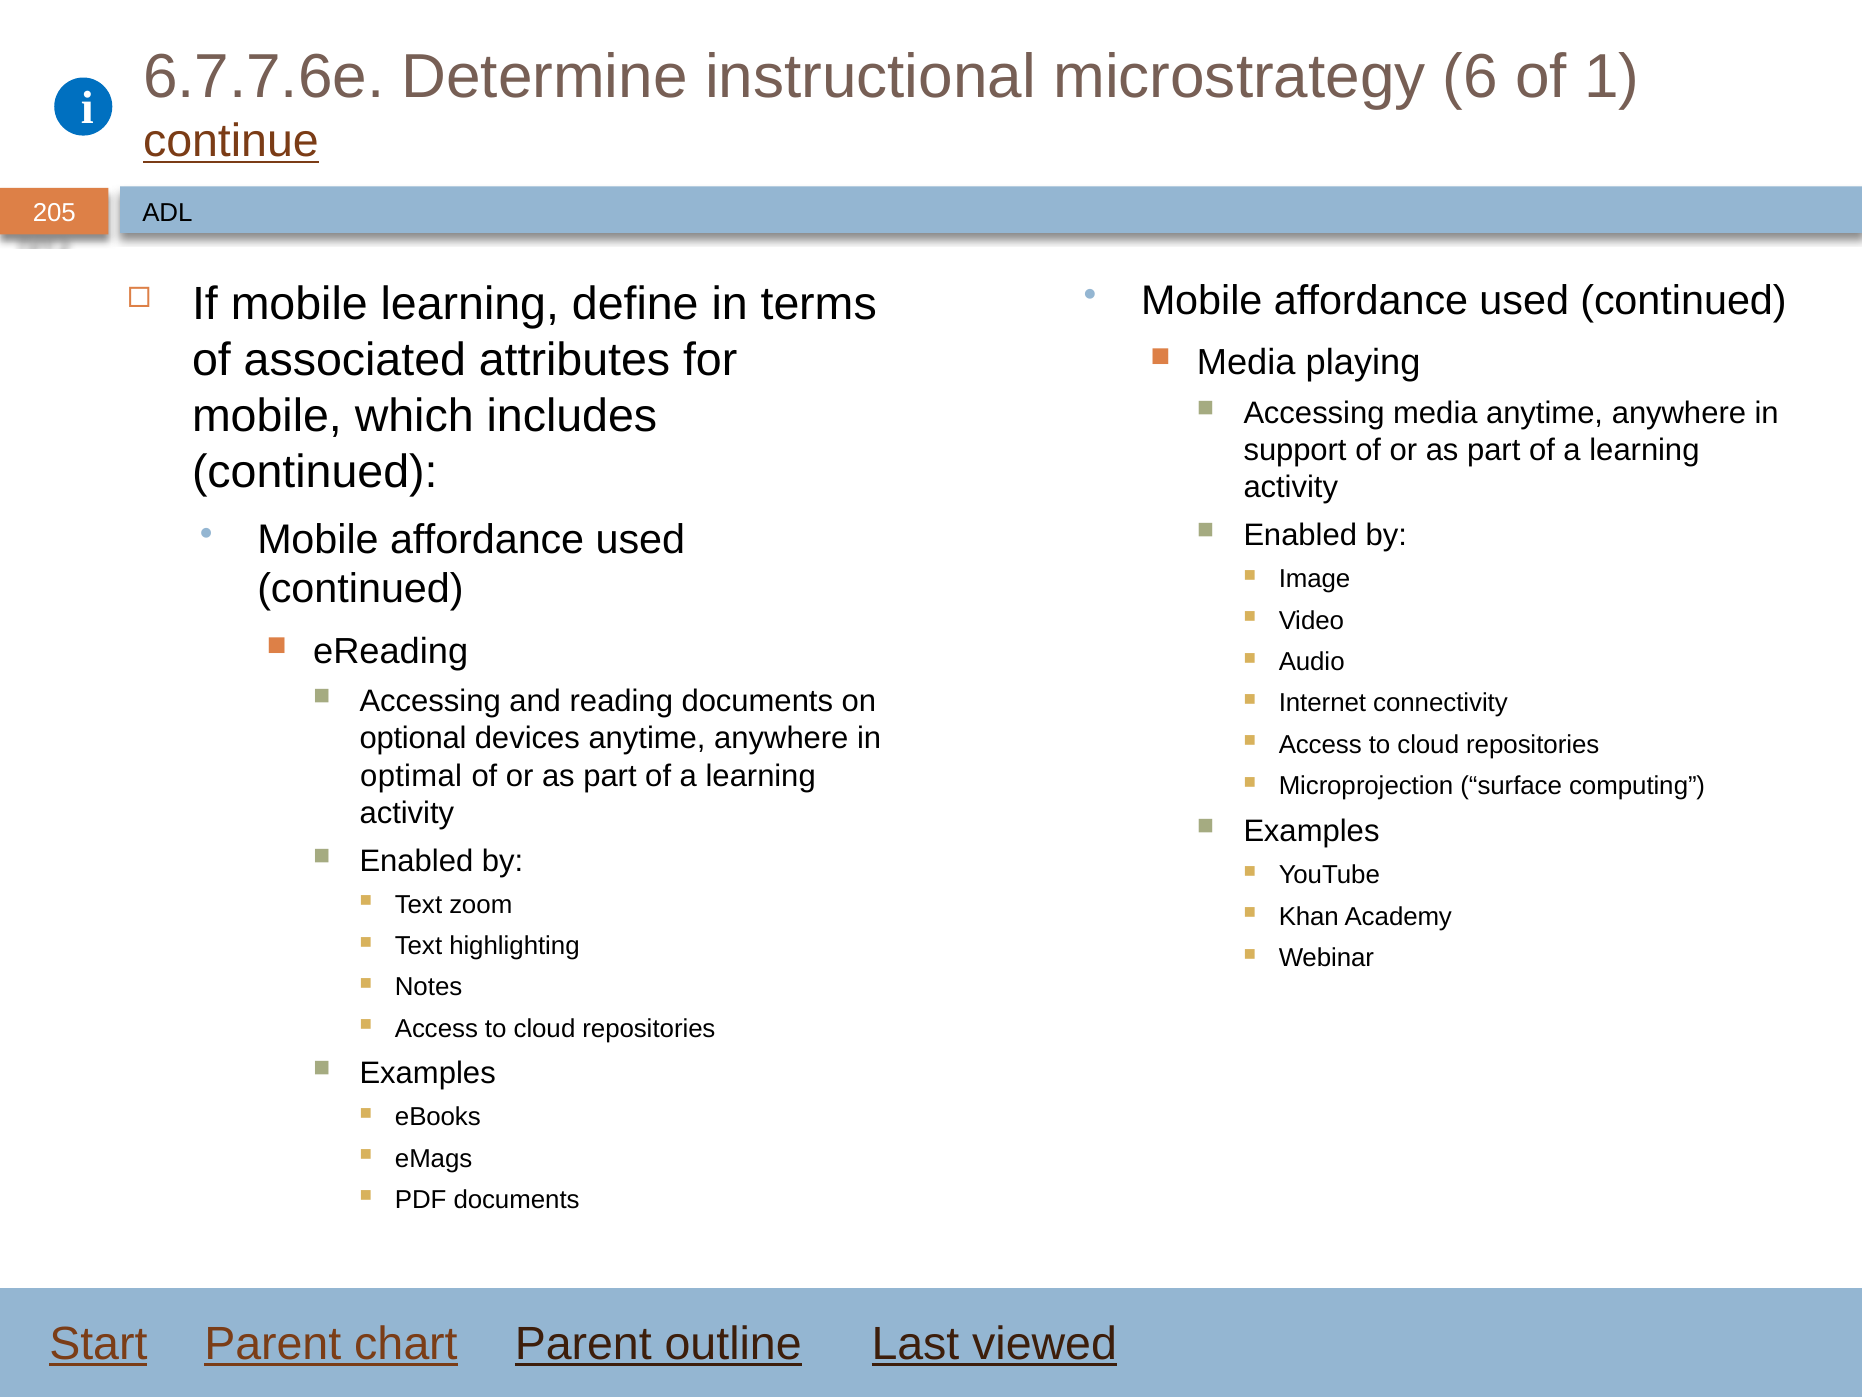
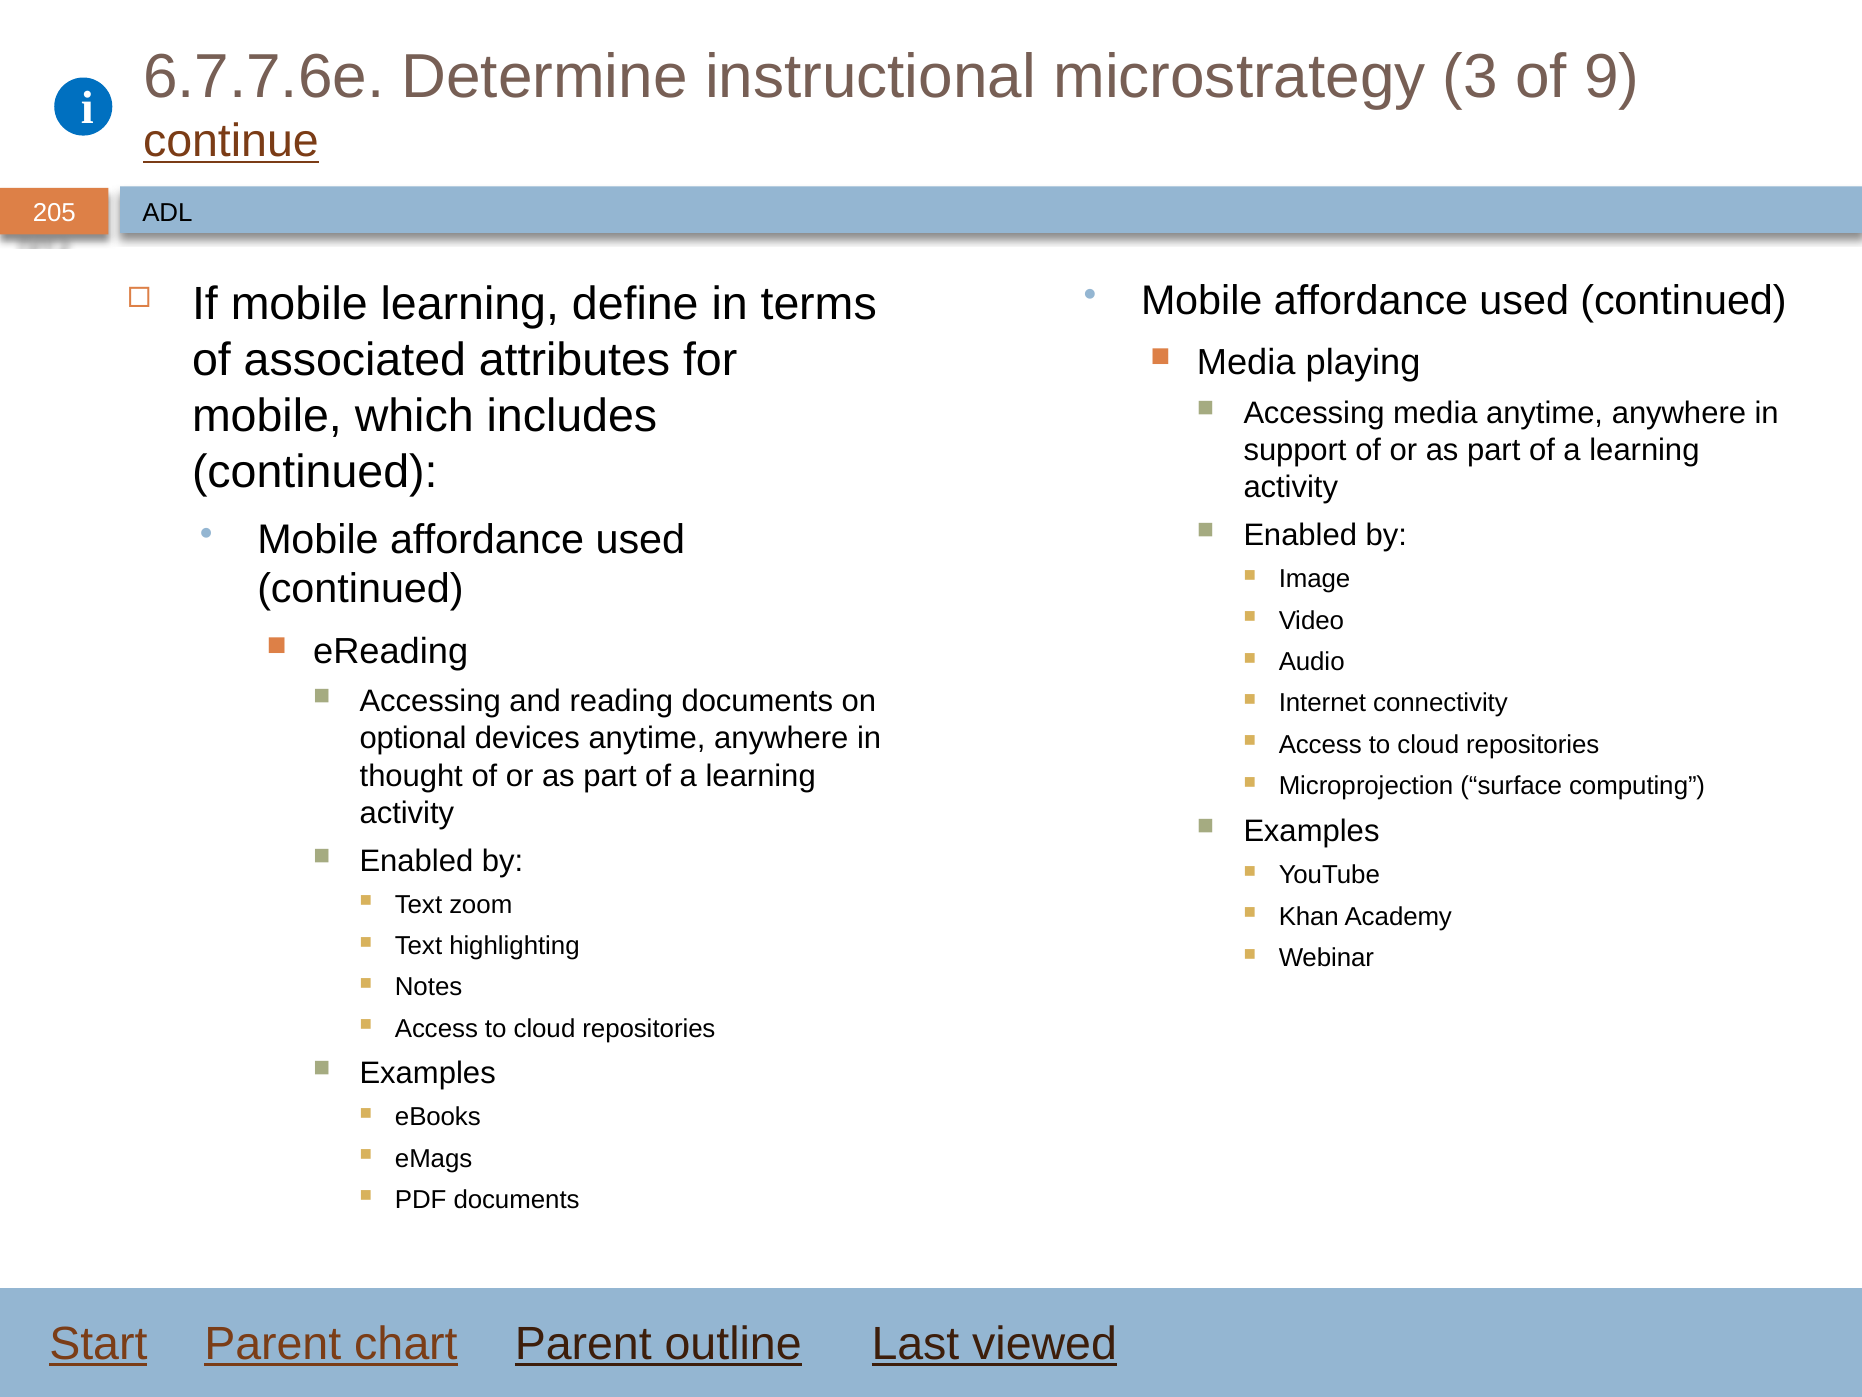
6: 6 -> 3 (1471, 77)
1: 1 -> 9 (1612, 77)
optimal: optimal -> thought (411, 776)
